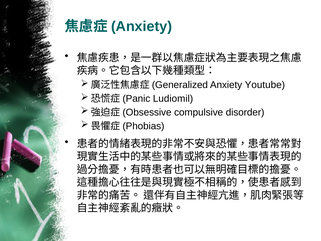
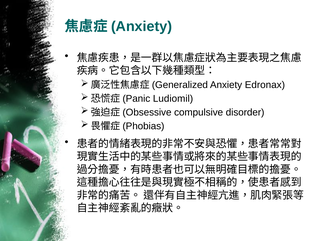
Youtube: Youtube -> Edronax (265, 85)
